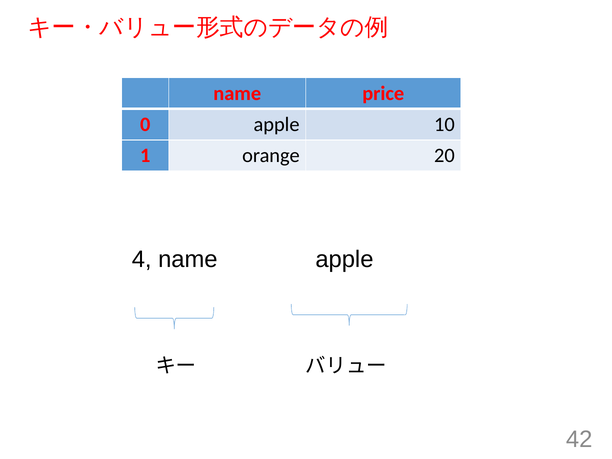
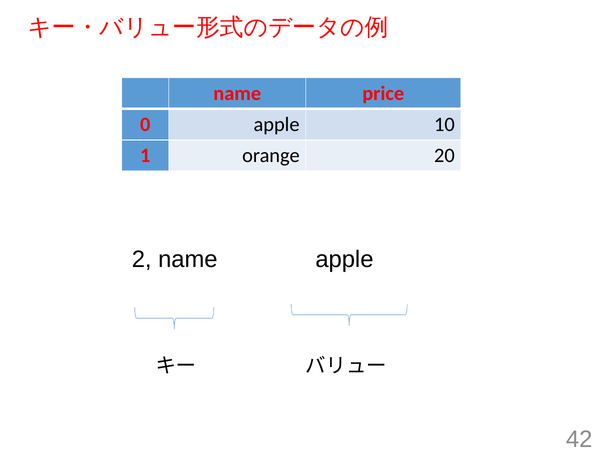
4: 4 -> 2 (142, 260)
